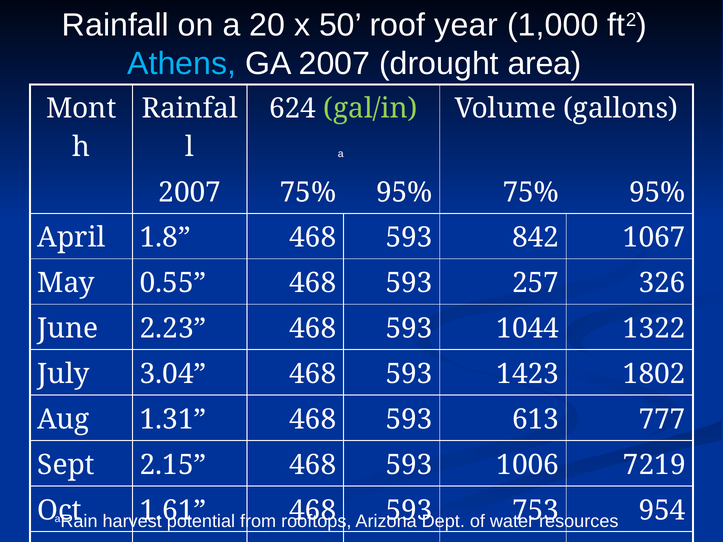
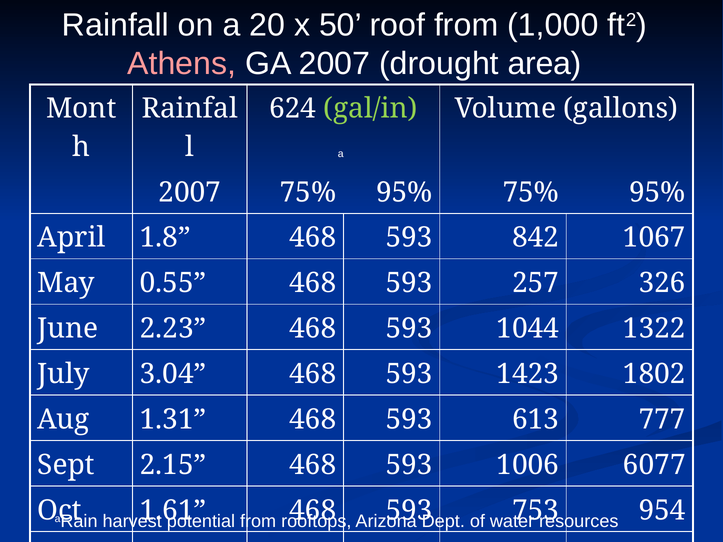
roof year: year -> from (466, 25)
Athens colour: light blue -> pink (182, 64)
7219: 7219 -> 6077 (654, 465)
